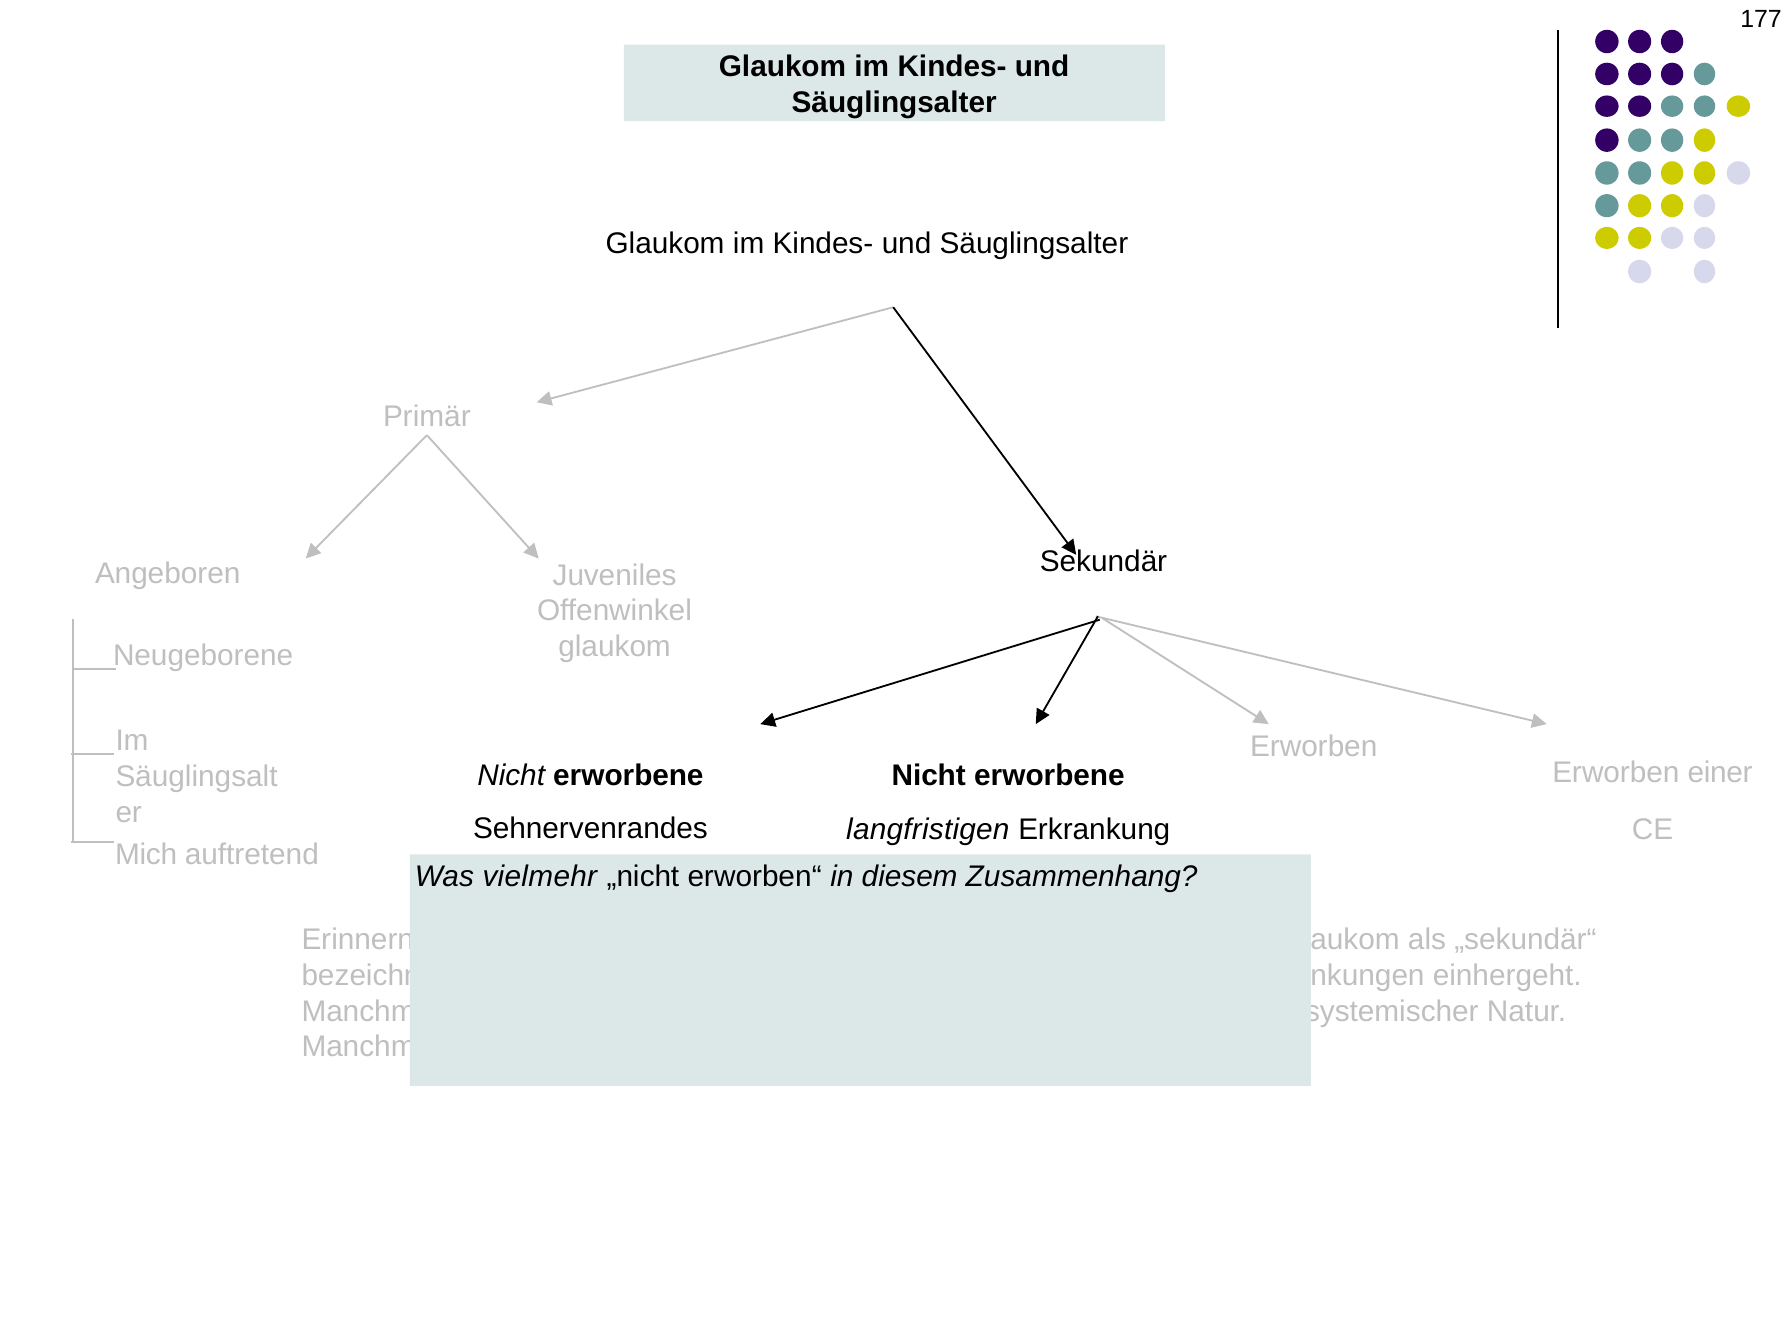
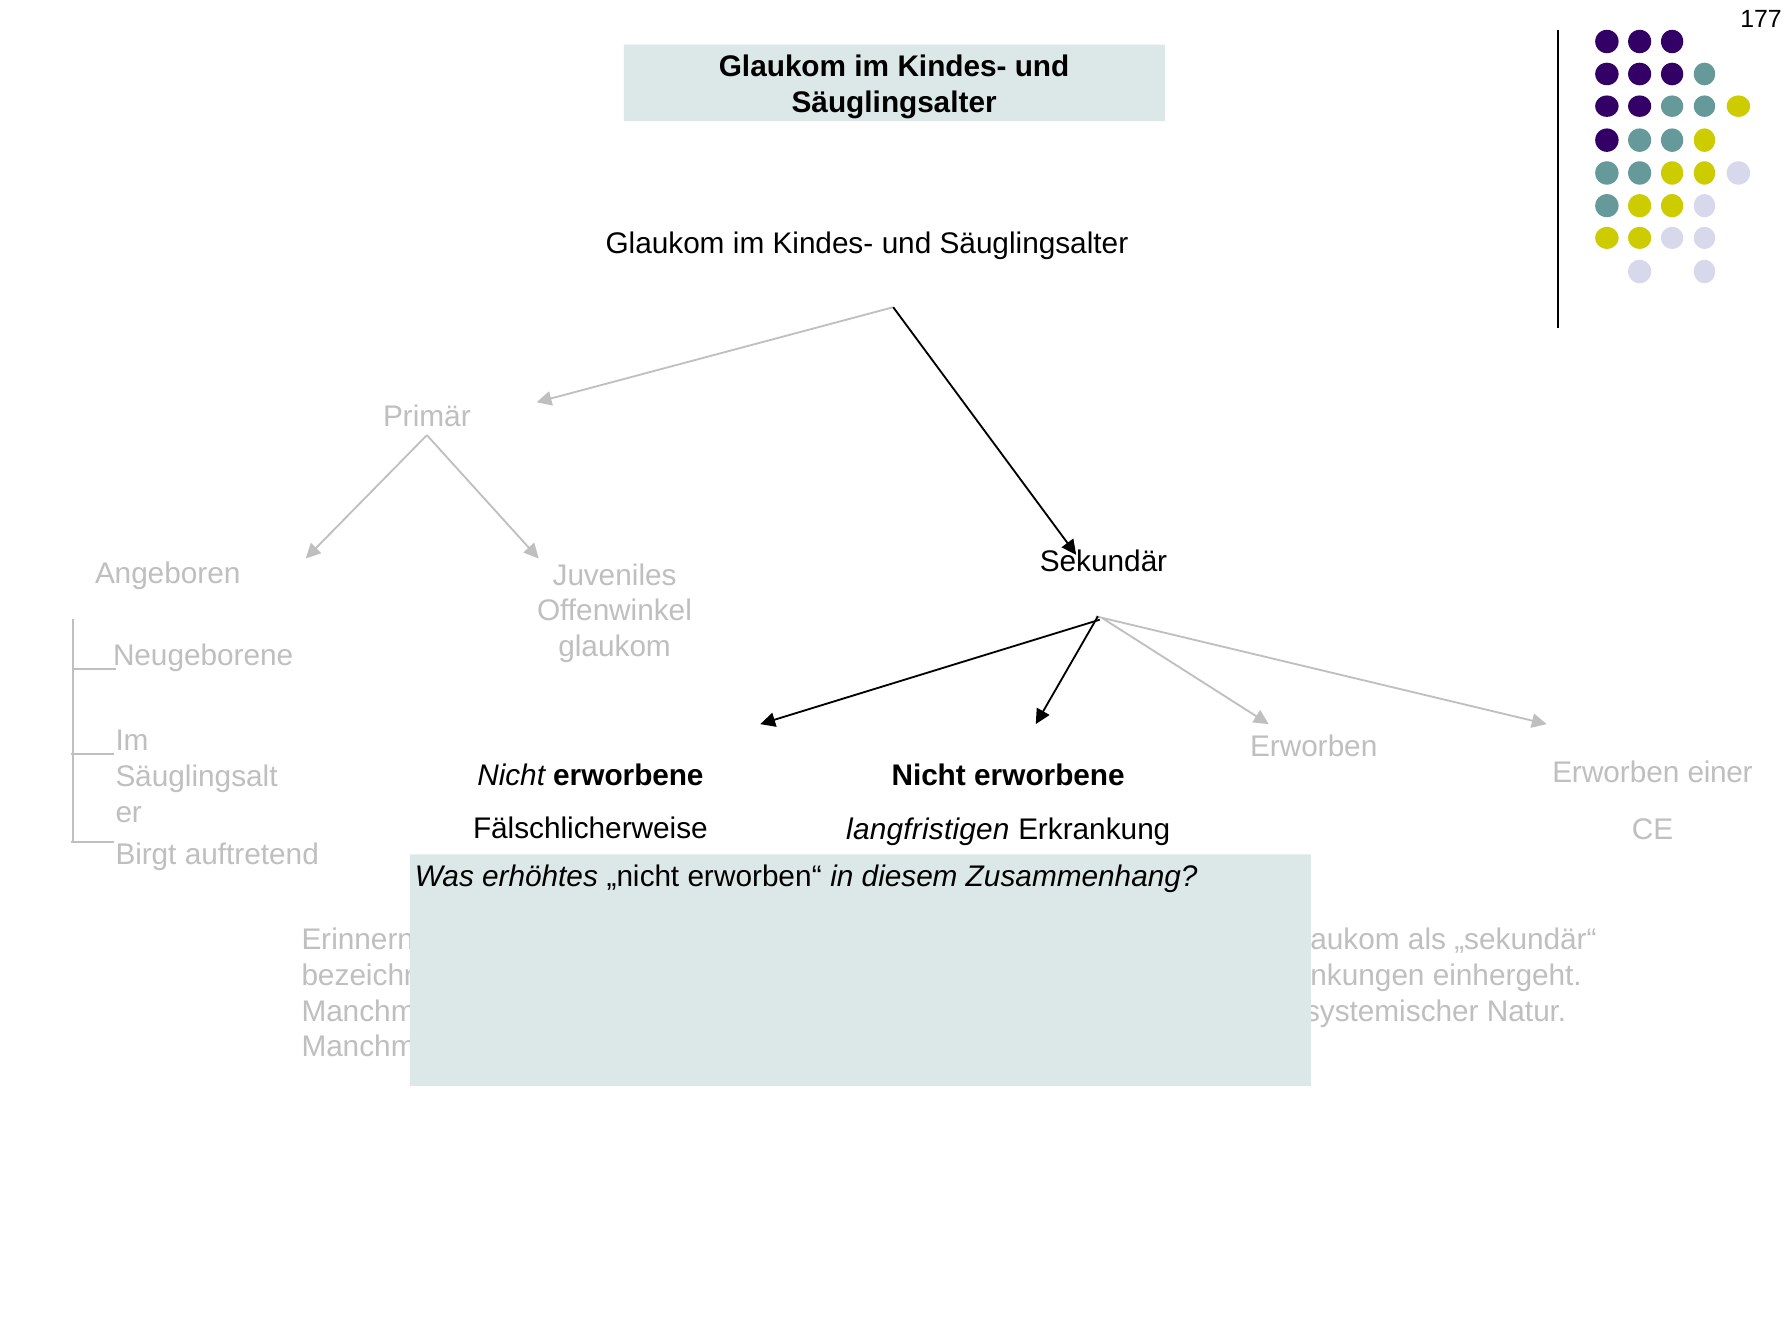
Sehnervenrandes: Sehnervenrandes -> Fälschlicherweise (590, 829)
Mich: Mich -> Birgt (146, 854)
vielmehr: vielmehr -> erhöhtes (540, 877)
